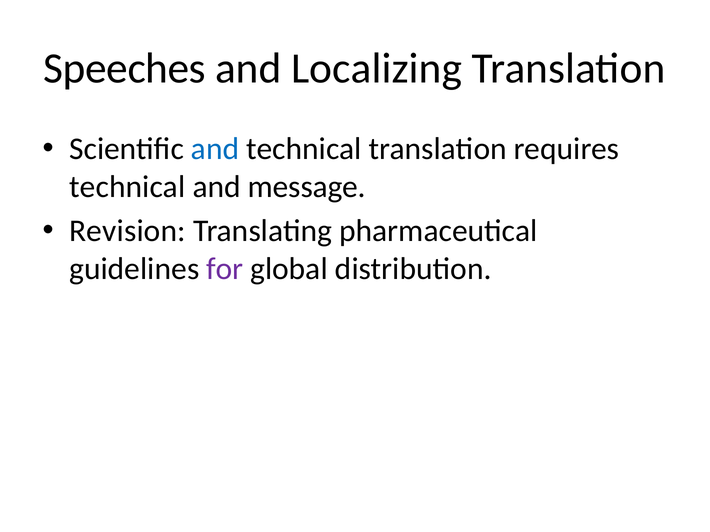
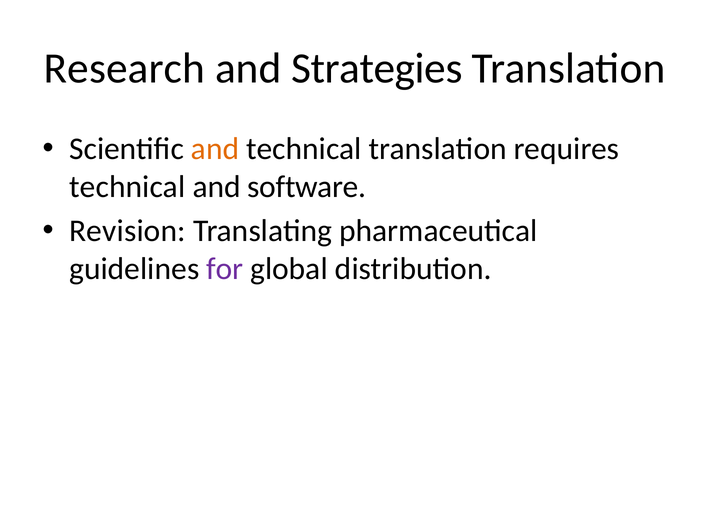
Speeches: Speeches -> Research (124, 69)
Localizing: Localizing -> Strategies (377, 69)
and colour: blue -> orange (215, 149)
message: message -> software (307, 187)
